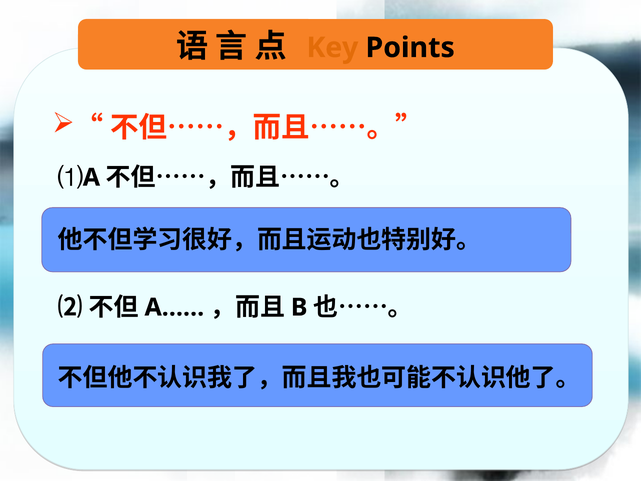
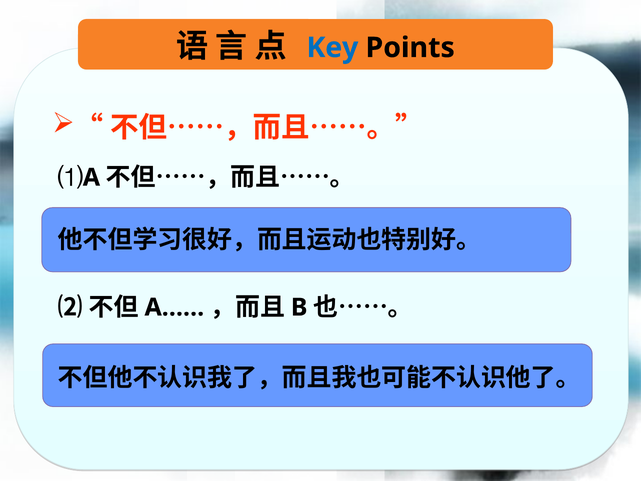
Key colour: orange -> blue (332, 48)
